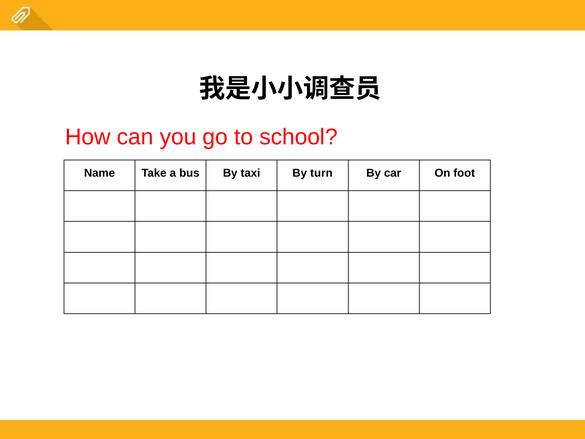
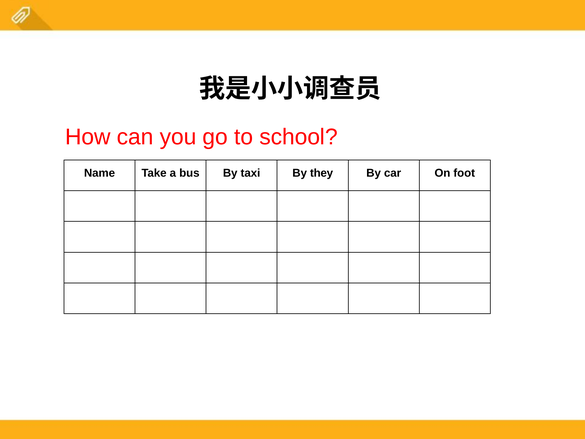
turn: turn -> they (322, 173)
